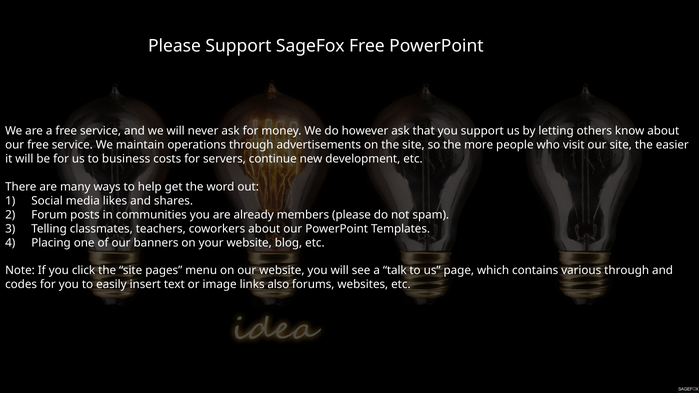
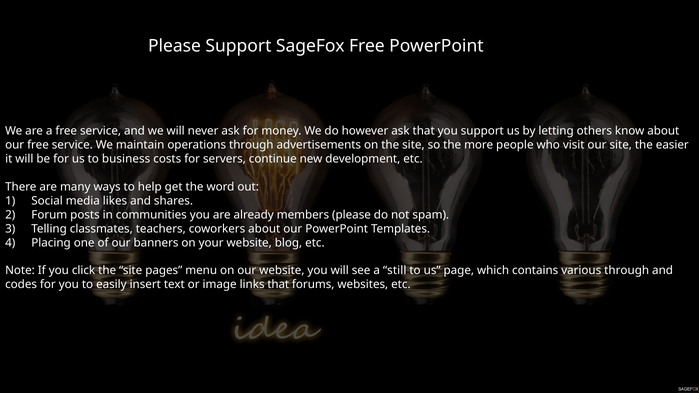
talk: talk -> still (395, 271)
links also: also -> that (278, 285)
